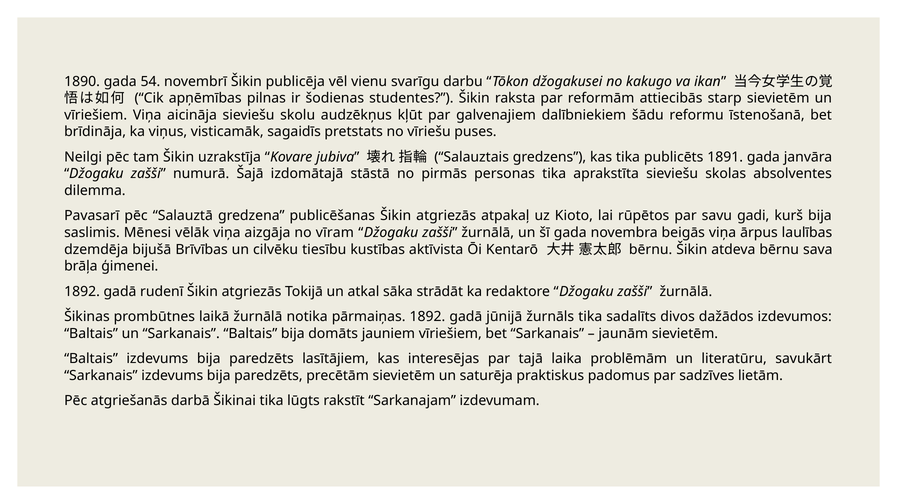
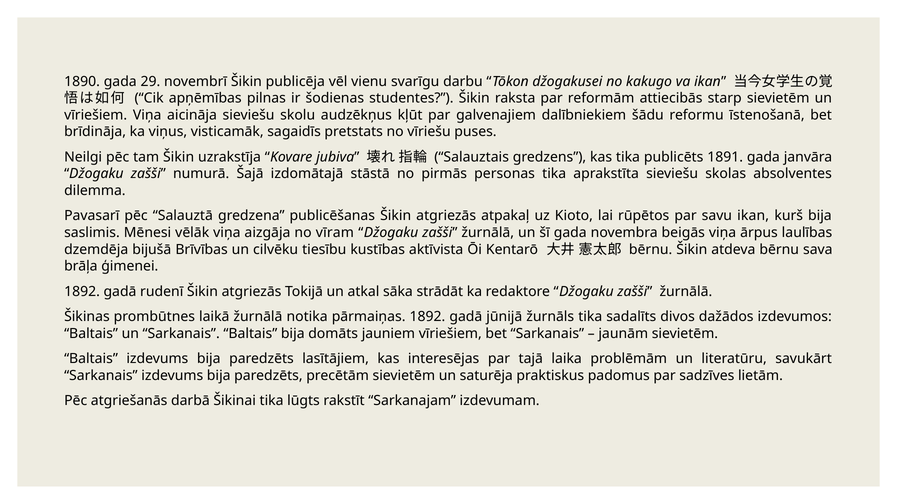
54: 54 -> 29 (150, 82)
savu gadi: gadi -> ikan (753, 216)
